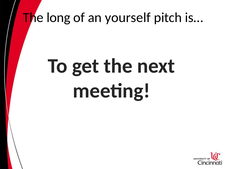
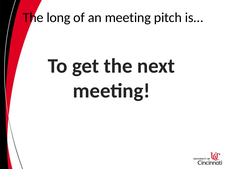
an yourself: yourself -> meeting (128, 18)
